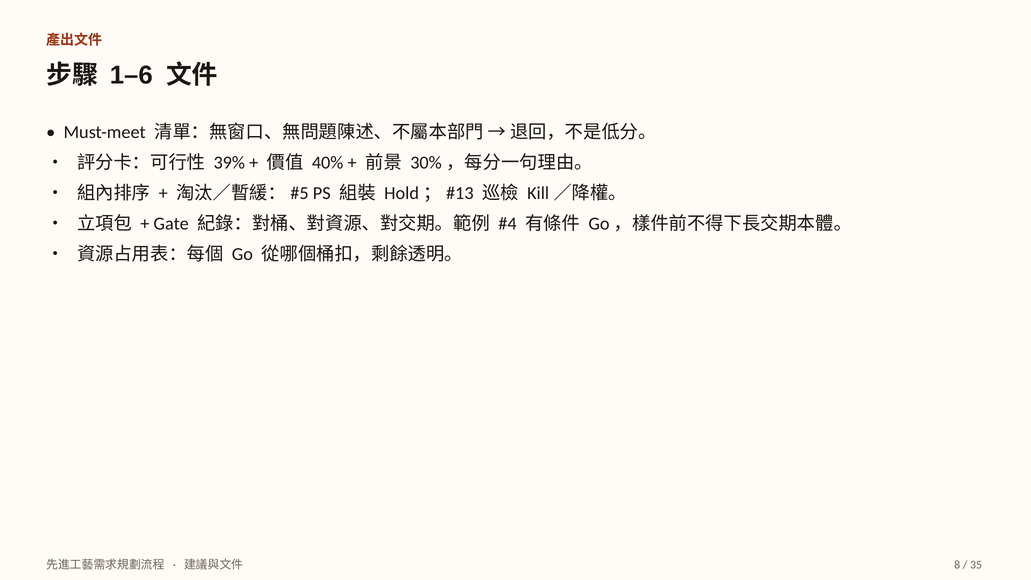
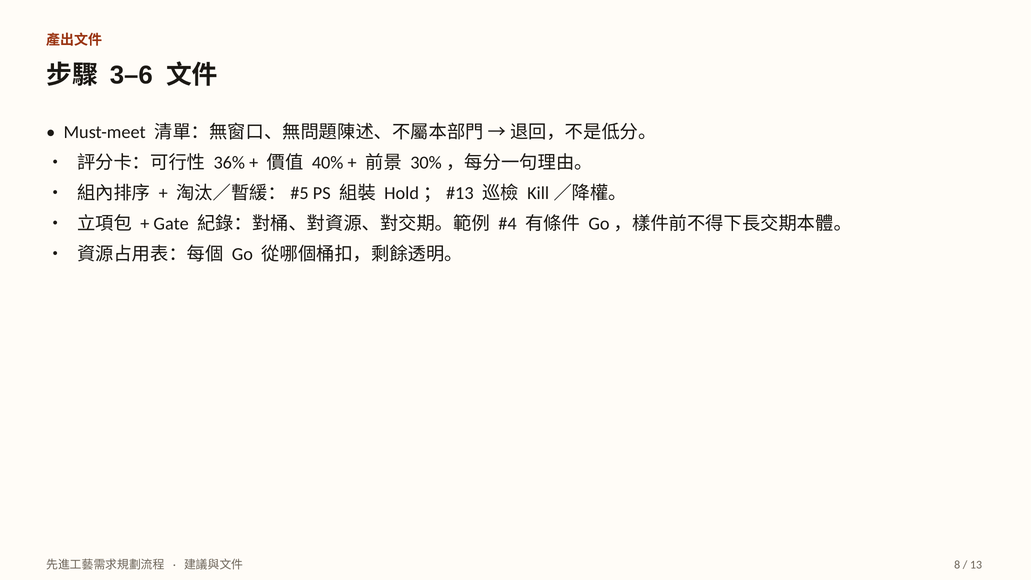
1–6: 1–6 -> 3–6 (131, 75)
39%: 39% -> 36% (229, 163)
35: 35 -> 13 (976, 565)
